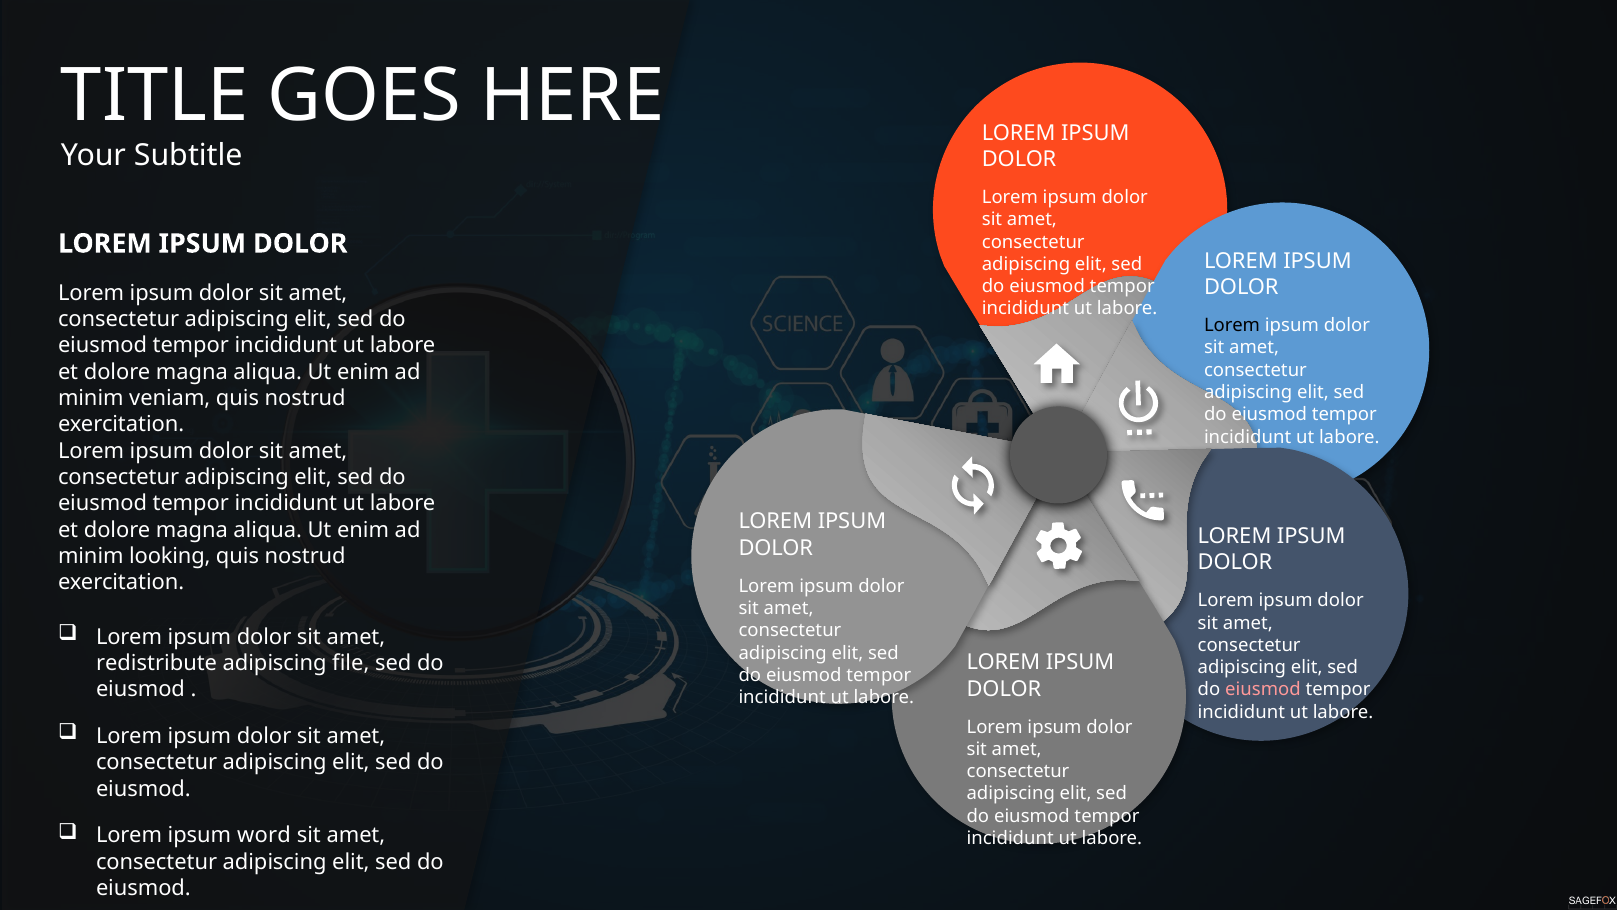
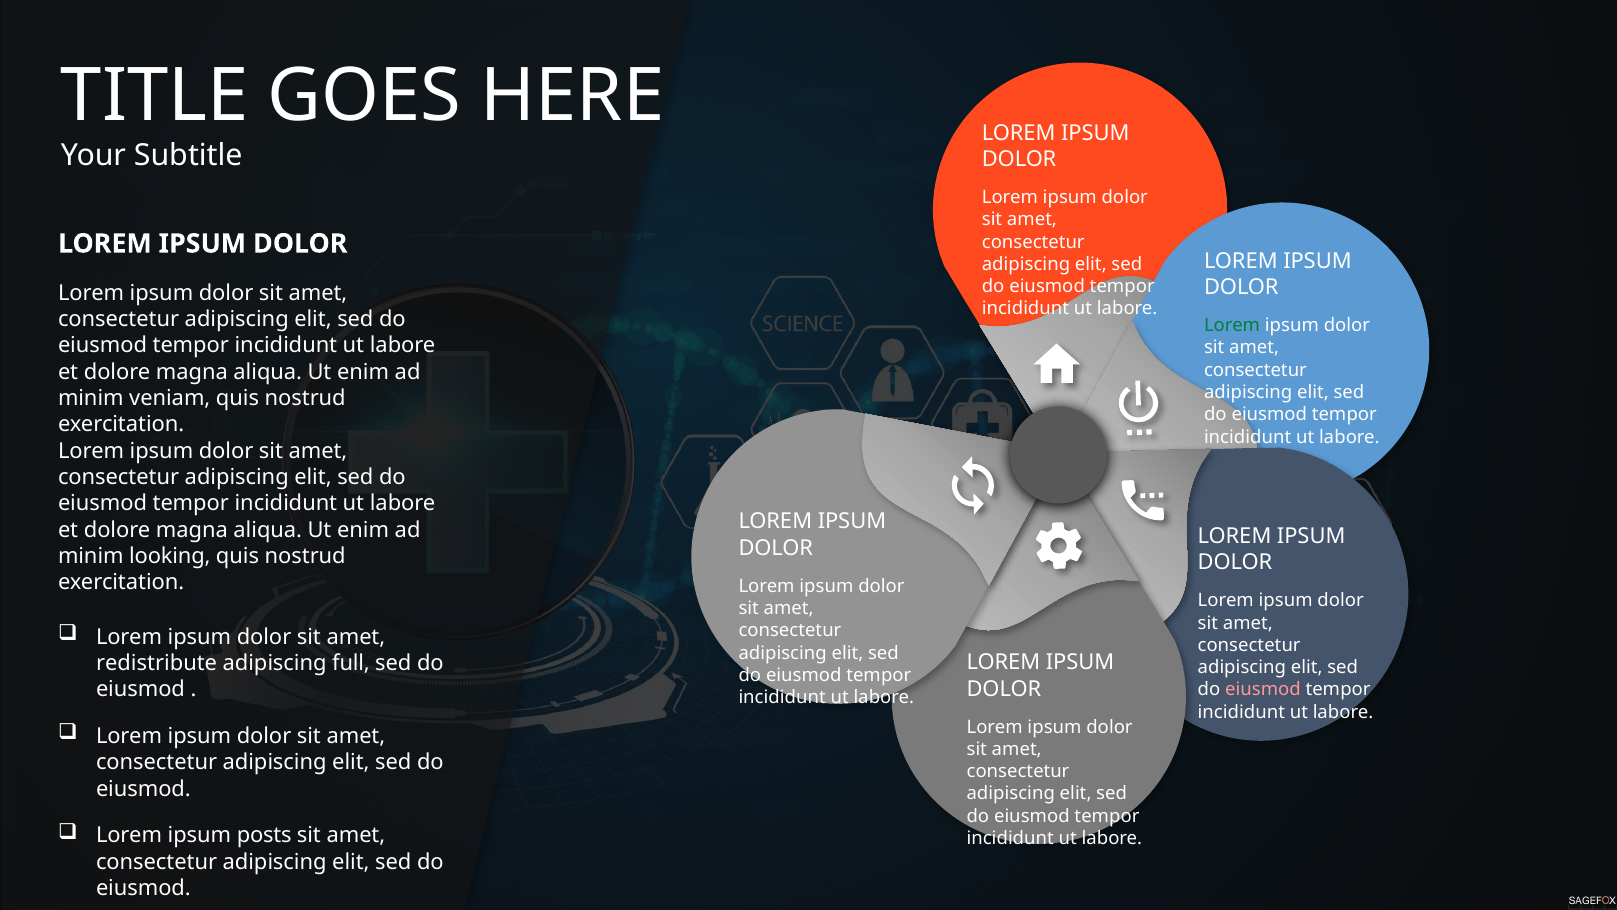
Lorem colour: black -> green (1232, 325)
file: file -> full (351, 663)
word: word -> posts (264, 835)
